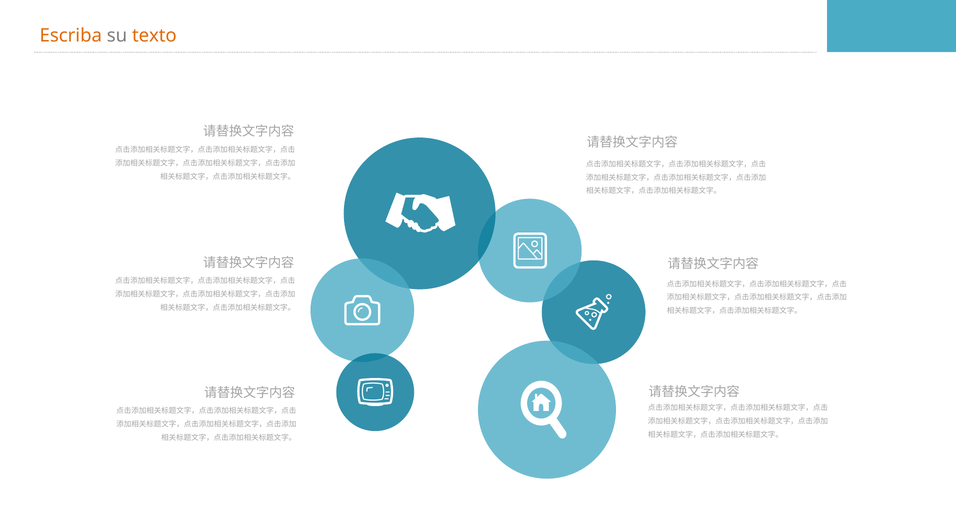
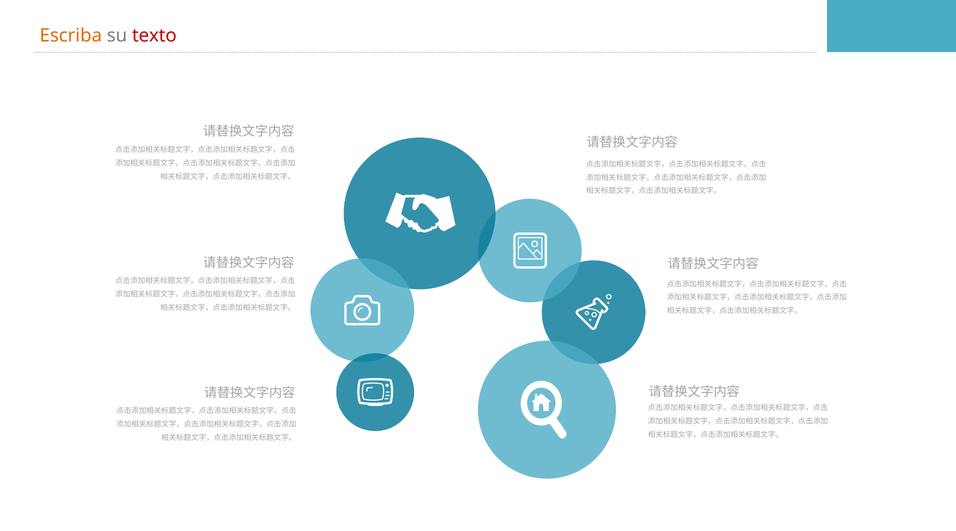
texto colour: orange -> red (154, 36)
